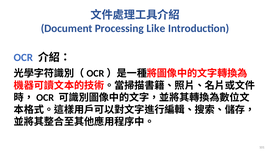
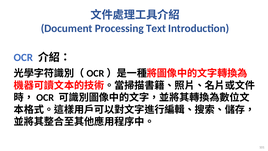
Like: Like -> Text (156, 28)
